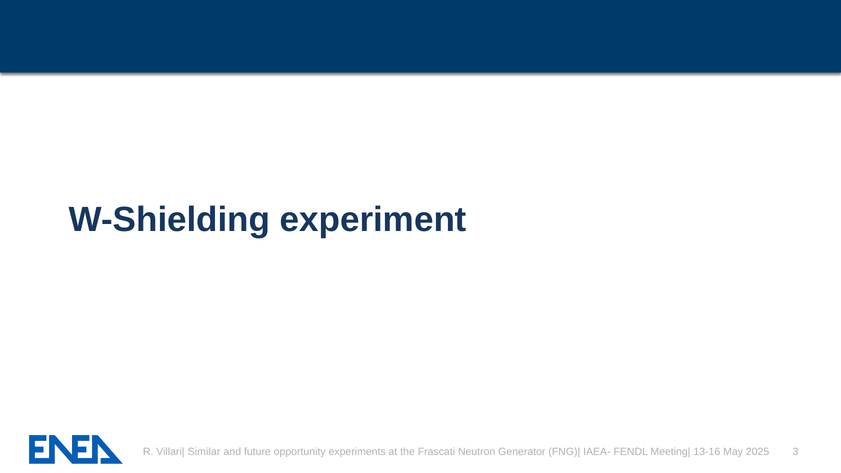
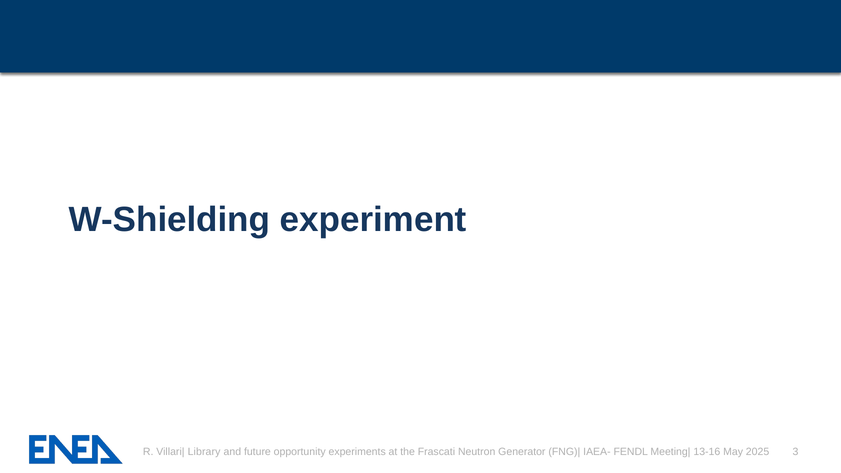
Similar: Similar -> Library (204, 452)
